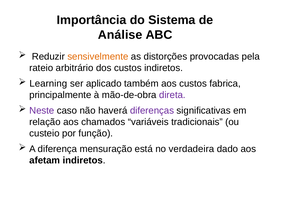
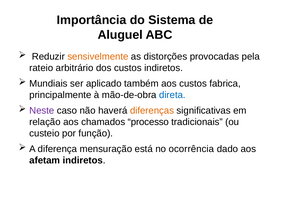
Análise: Análise -> Aluguel (120, 35)
Learning: Learning -> Mundiais (48, 83)
direta colour: purple -> blue (172, 95)
diferenças colour: purple -> orange (152, 110)
variáveis: variáveis -> processo (148, 122)
verdadeira: verdadeira -> ocorrência (191, 149)
